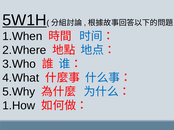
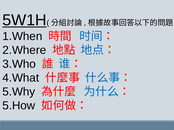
1.How: 1.How -> 5.How (19, 106)
